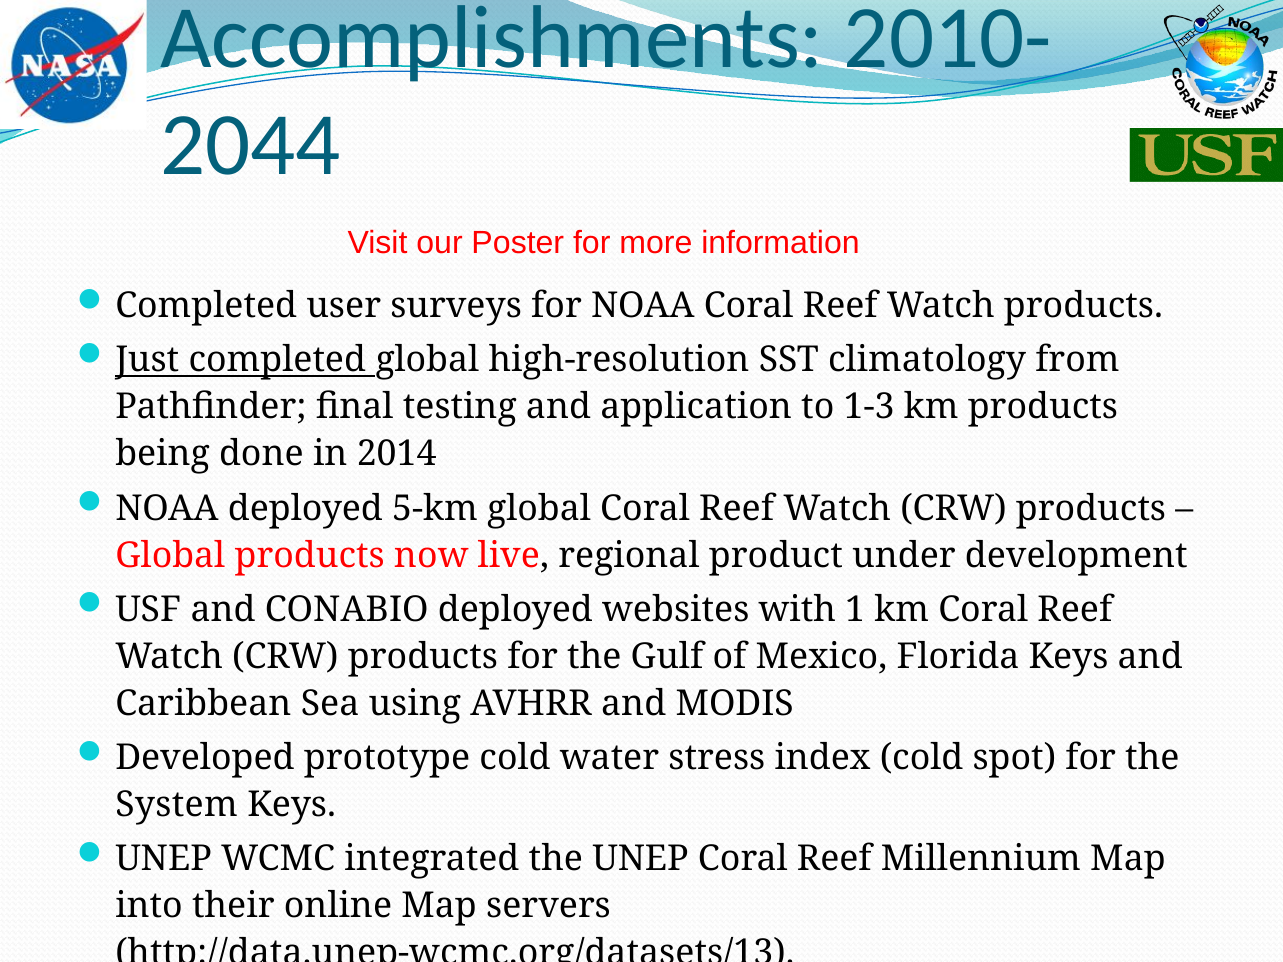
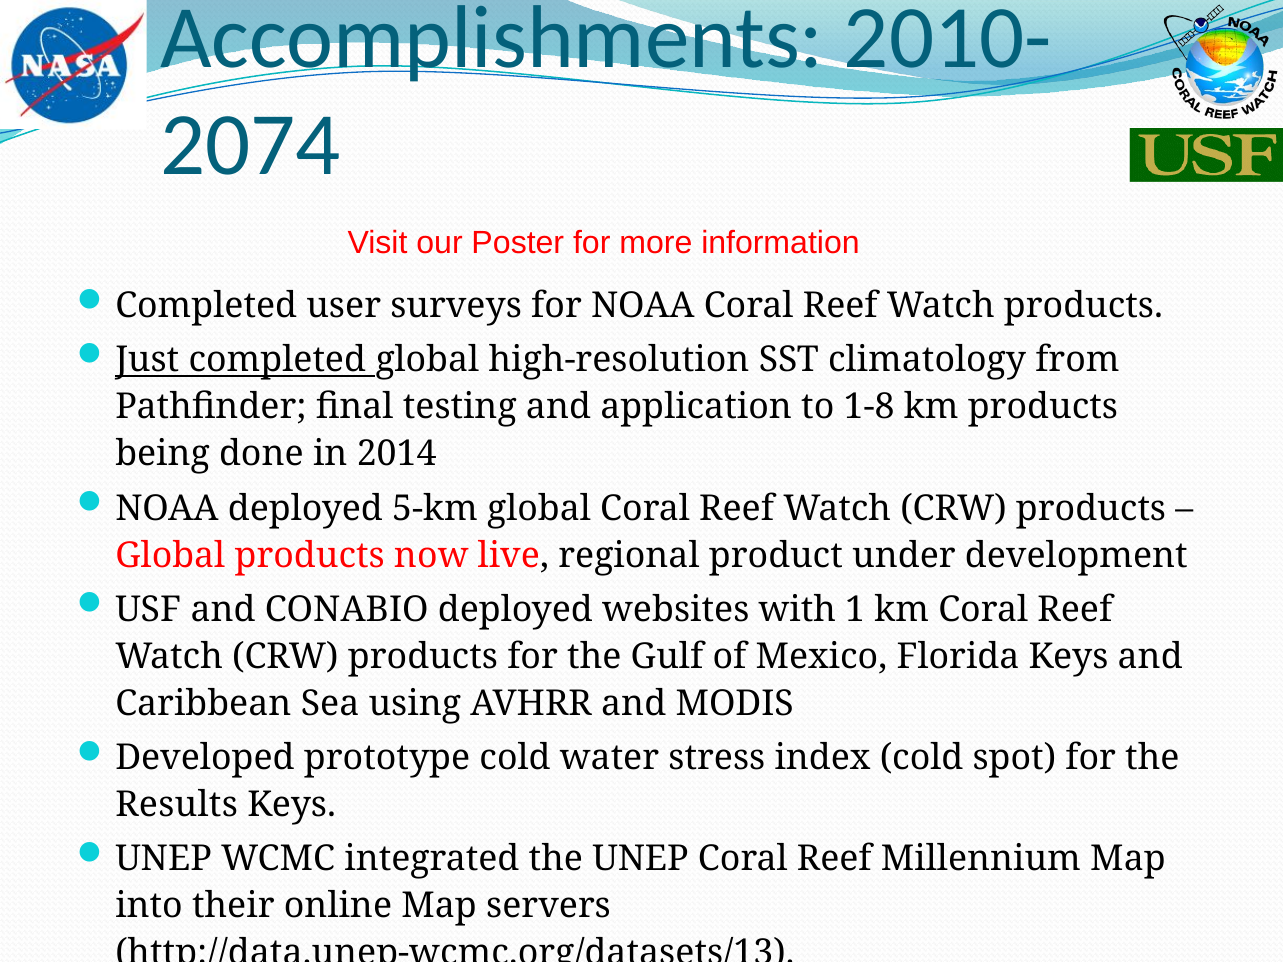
2044: 2044 -> 2074 (251, 145)
1-3: 1-3 -> 1-8 (869, 407)
System: System -> Results (177, 805)
